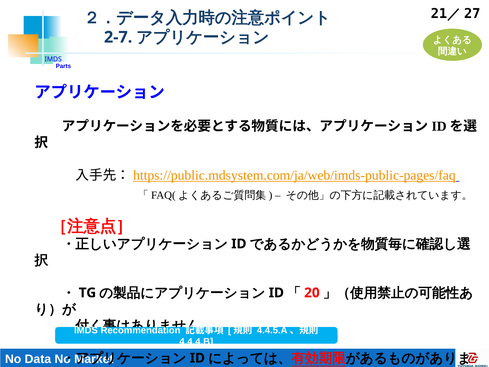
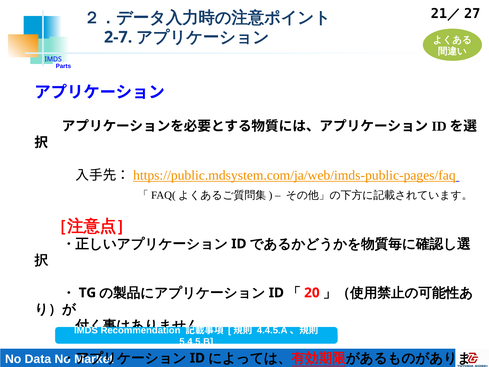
4.4.4.B: 4.4.4.B -> 5.4.5.B (196, 341)
